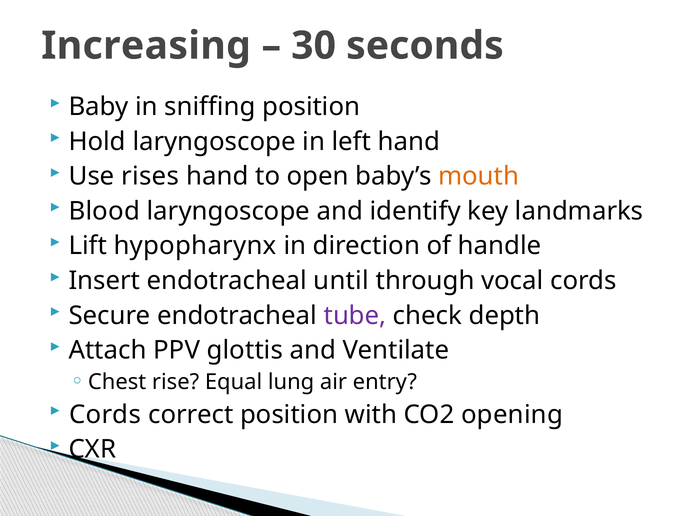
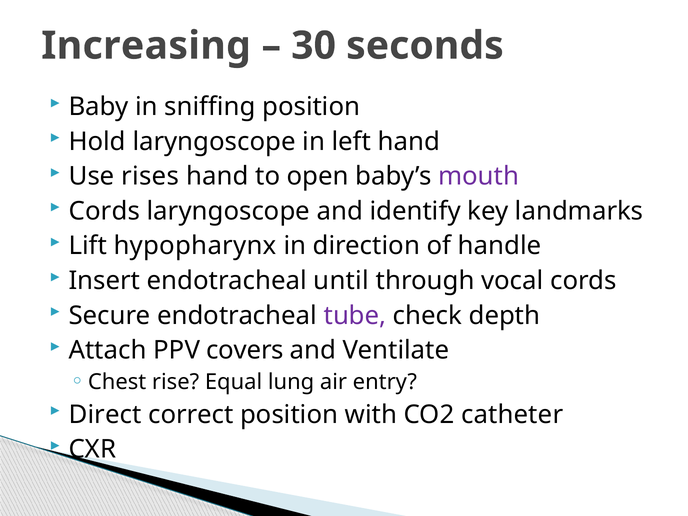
mouth colour: orange -> purple (479, 176)
Blood: Blood -> Cords (104, 211)
glottis: glottis -> covers (245, 350)
Cords: Cords -> Direct (105, 415)
opening: opening -> catheter (512, 415)
